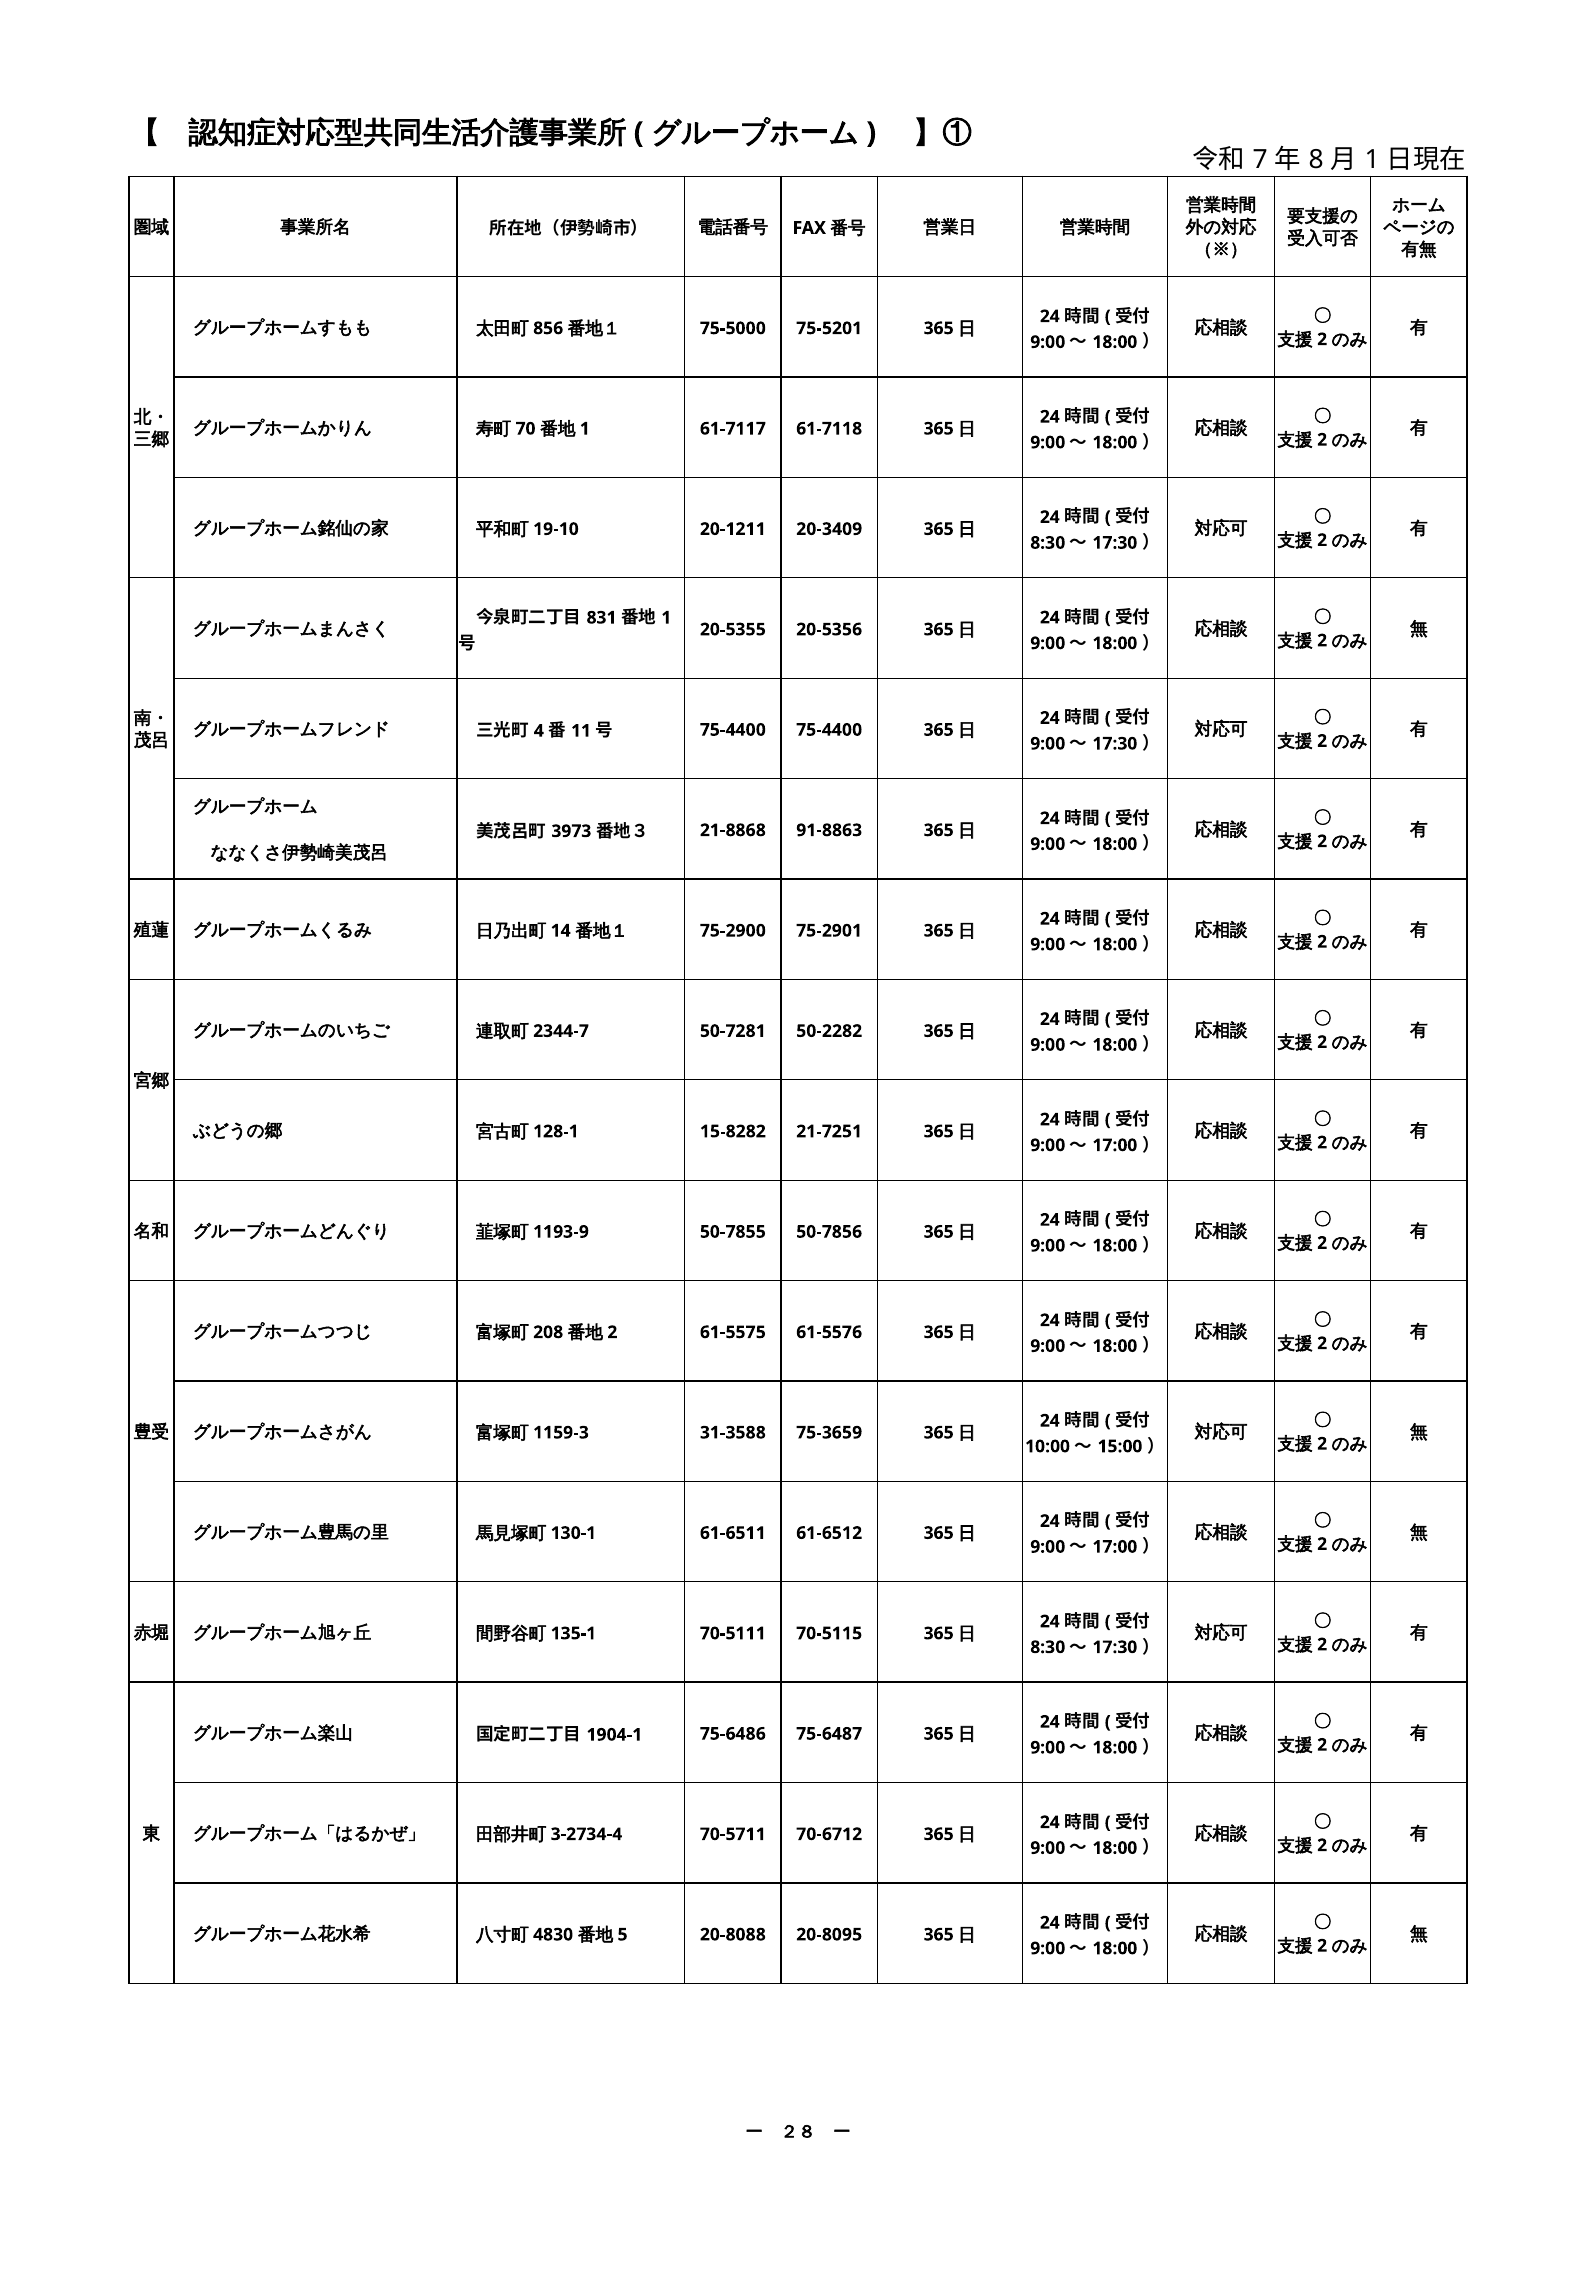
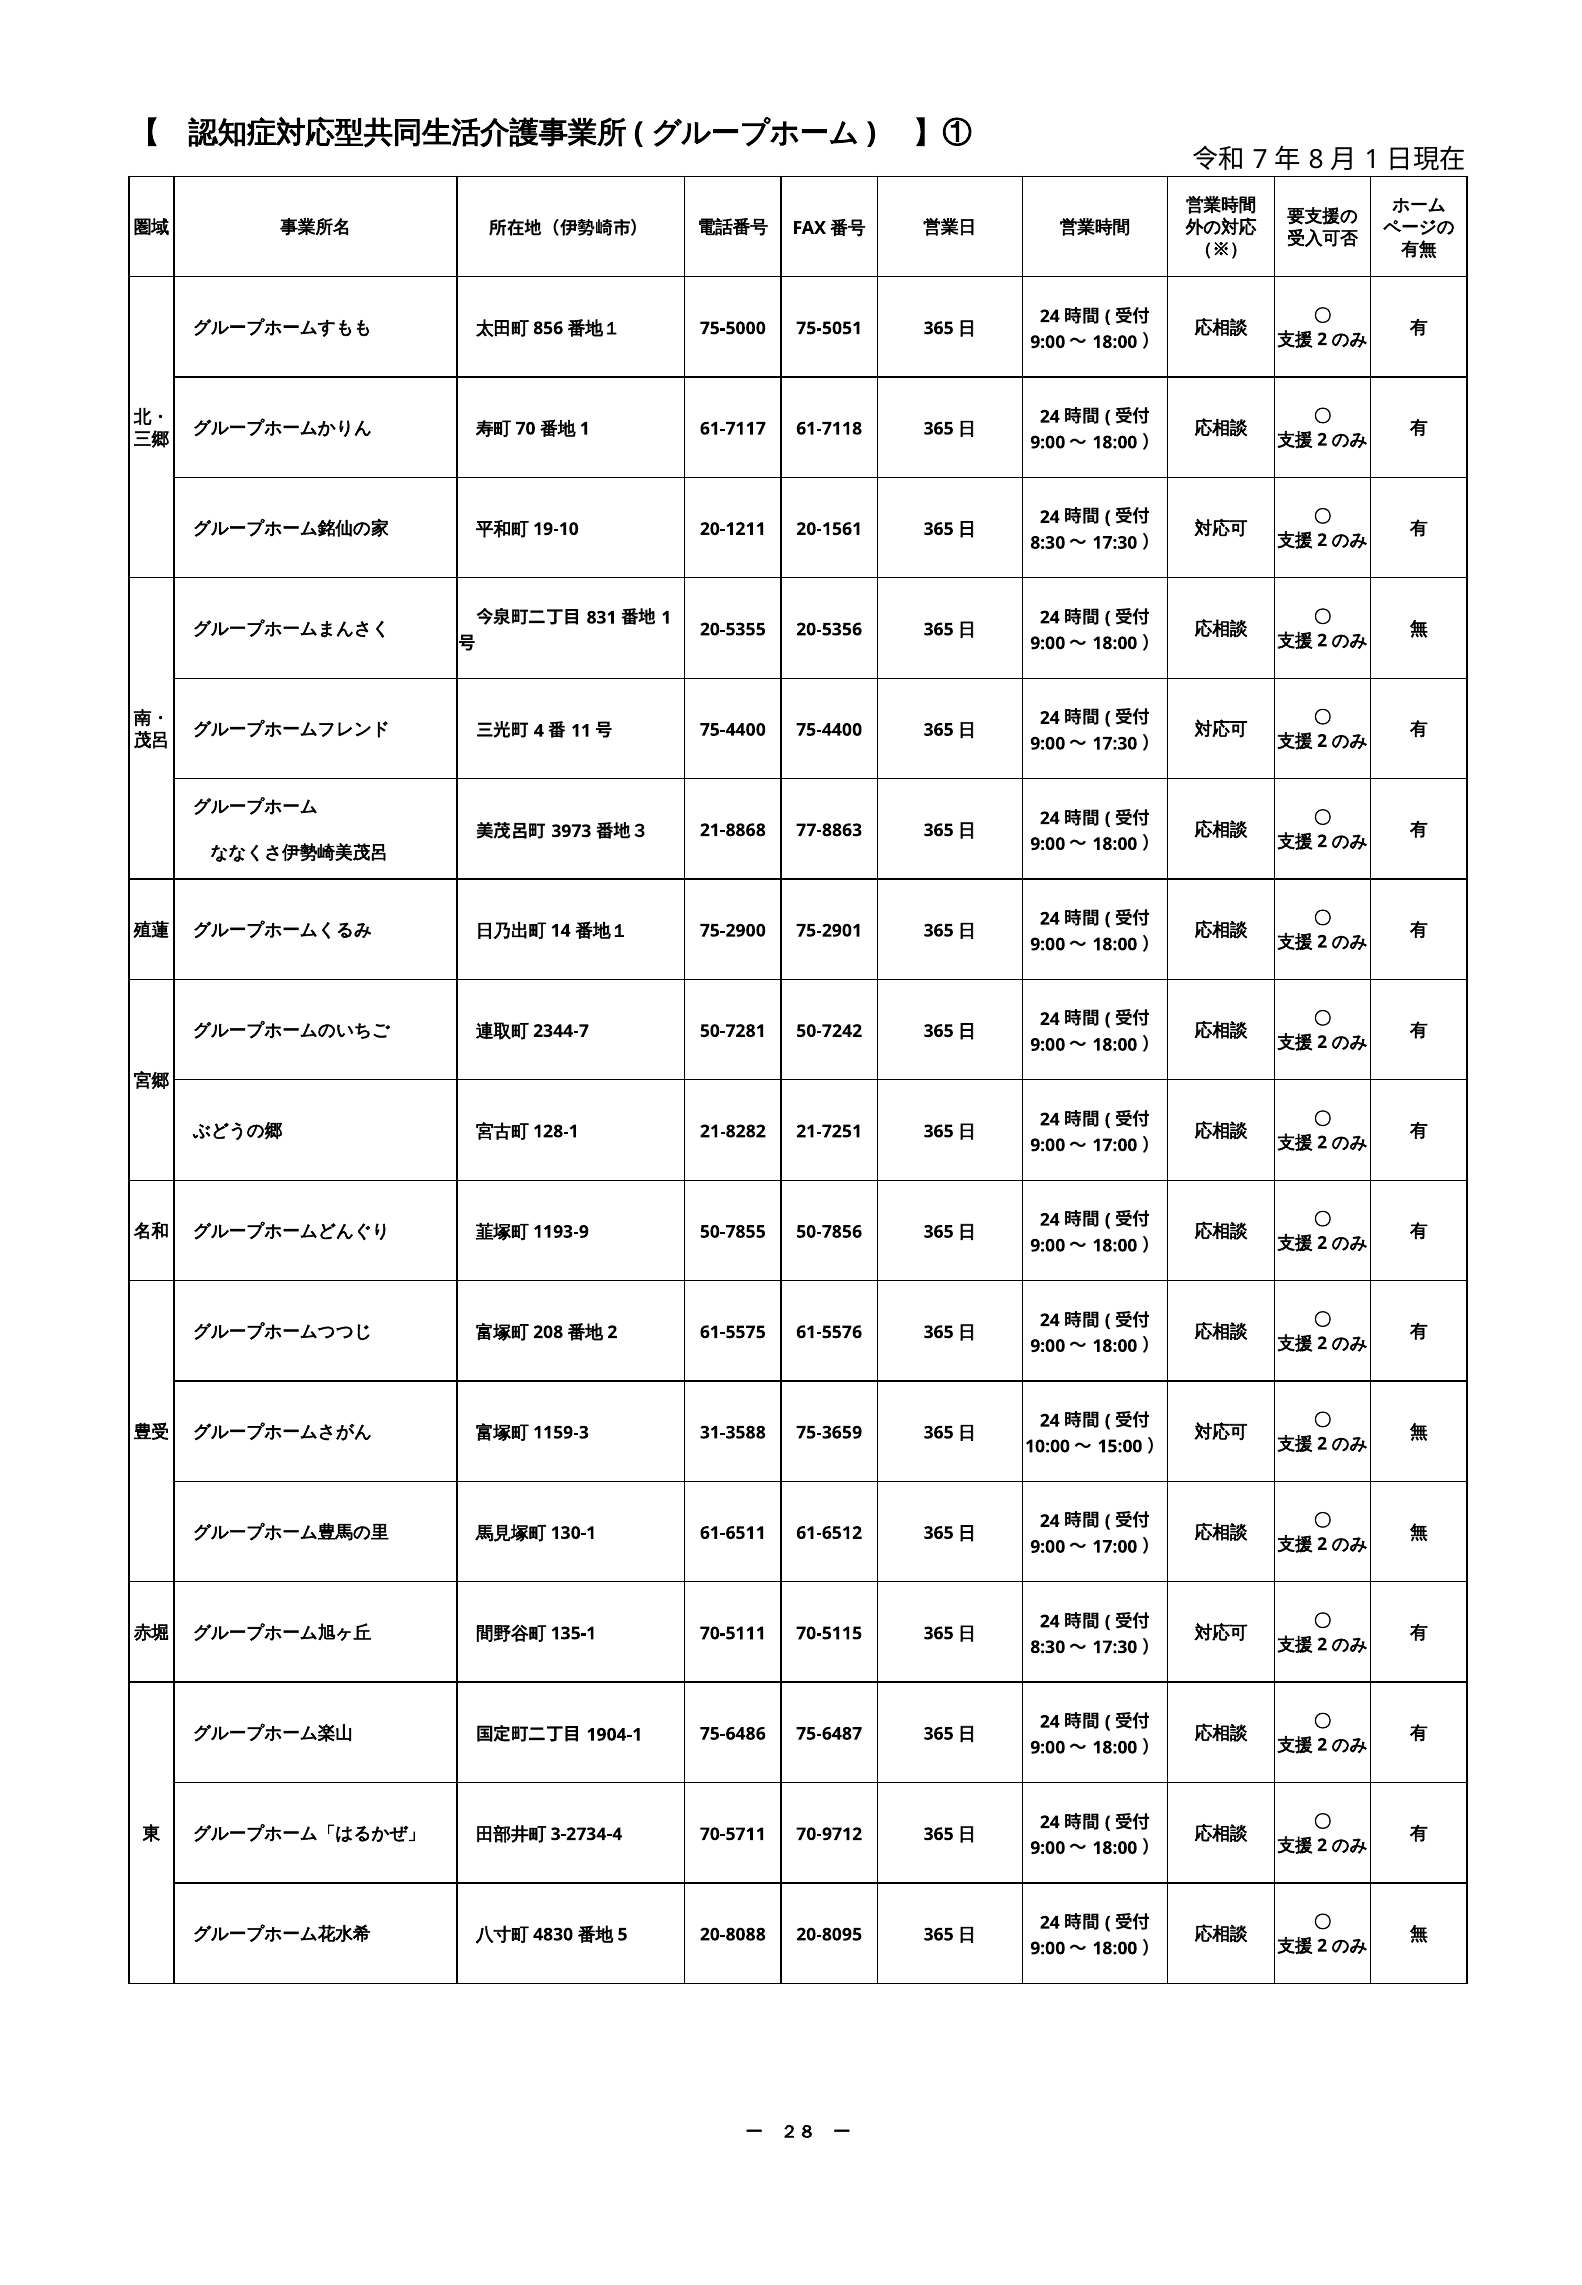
75-5201: 75-5201 -> 75-5051 (829, 328)
20-3409: 20-3409 -> 20-1561 (829, 529)
91-8863: 91-8863 -> 77-8863 (829, 830)
50-2282: 50-2282 -> 50-7242 (829, 1031)
15-8282: 15-8282 -> 21-8282 (733, 1132)
70-6712: 70-6712 -> 70-9712 (829, 1834)
